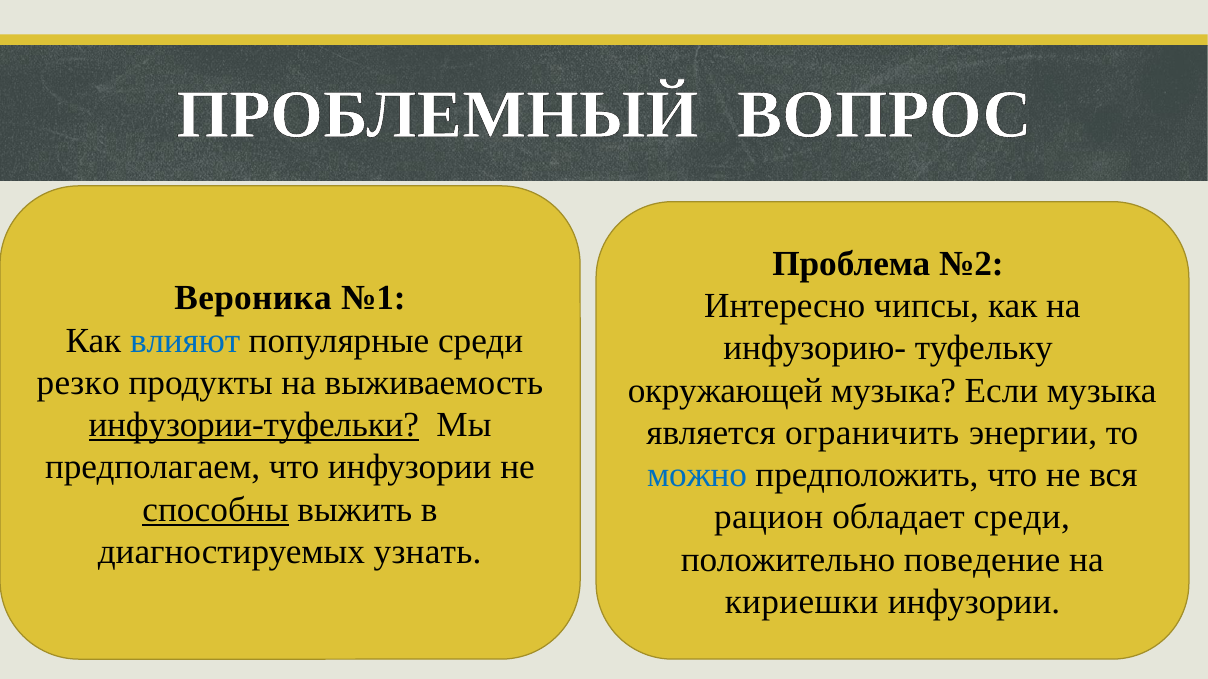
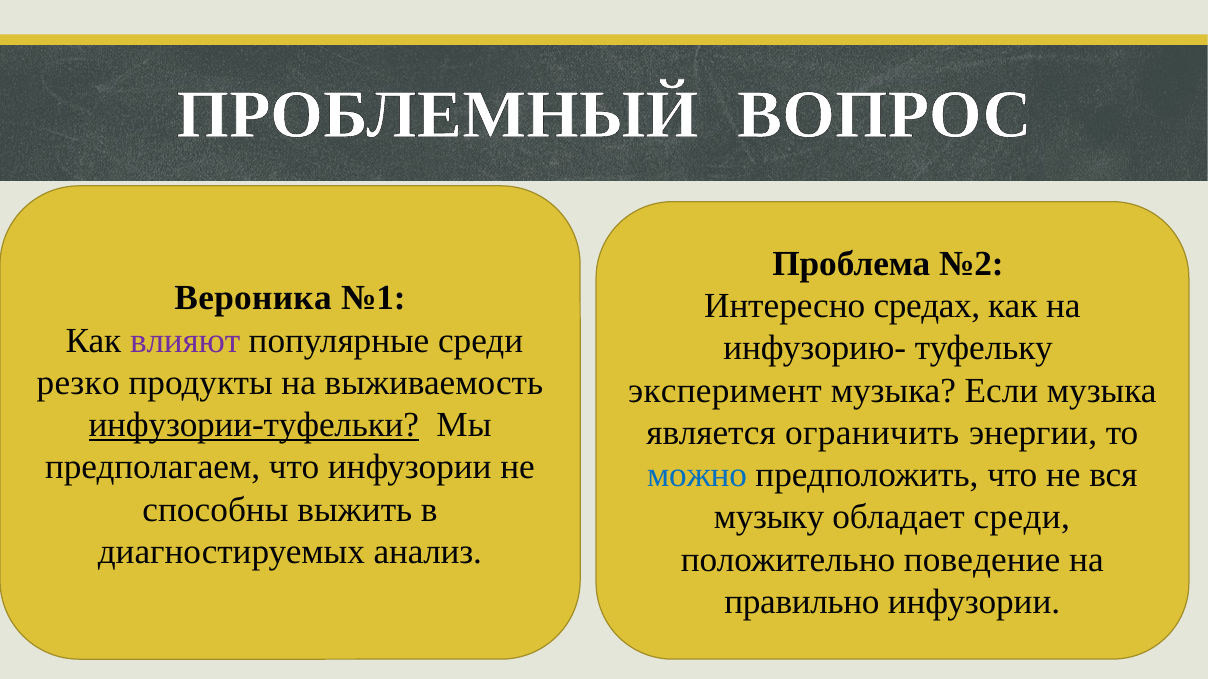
чипсы: чипсы -> средах (927, 306)
влияют colour: blue -> purple (185, 341)
окружающей: окружающей -> эксперимент (725, 391)
способны underline: present -> none (215, 510)
рацион: рацион -> музыку (769, 518)
узнать: узнать -> анализ (428, 552)
кириешки: кириешки -> правильно (802, 602)
